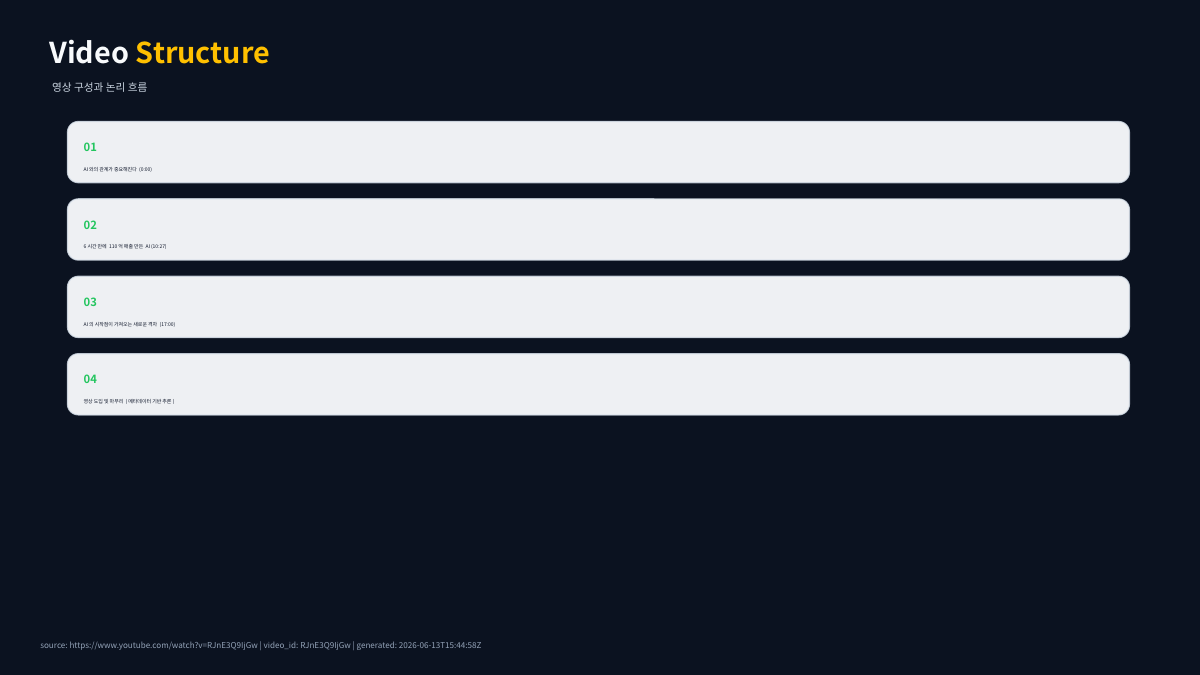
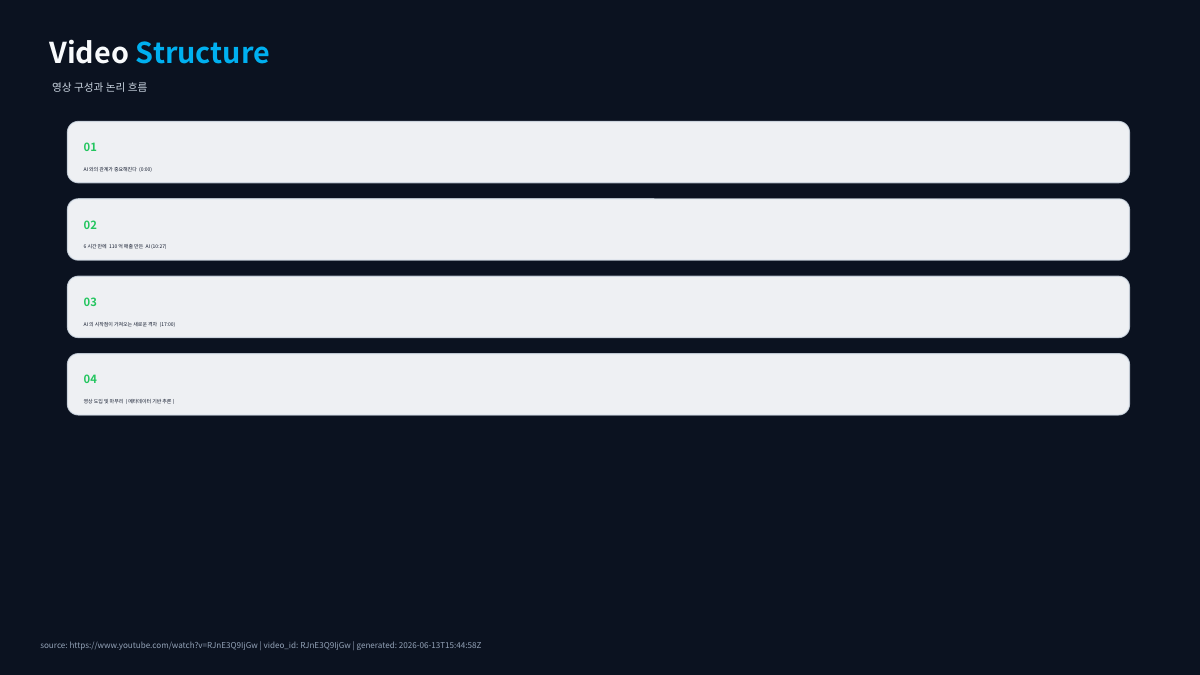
Structure colour: yellow -> light blue (203, 54)
